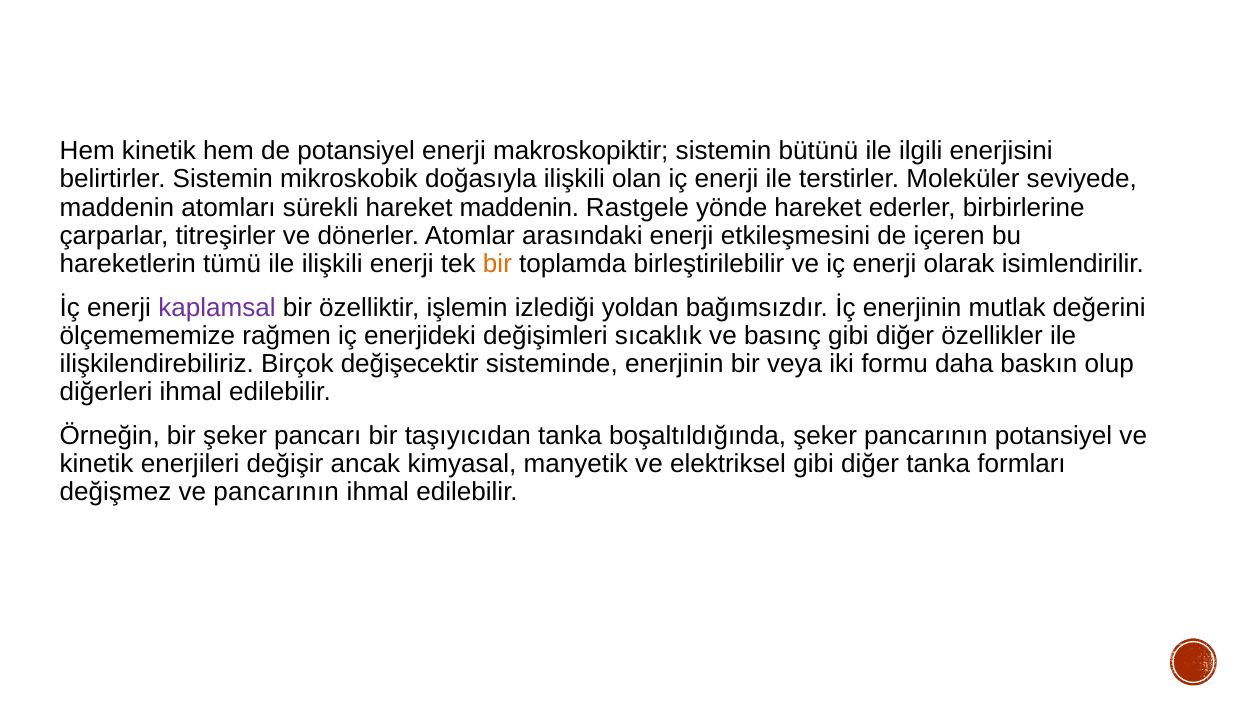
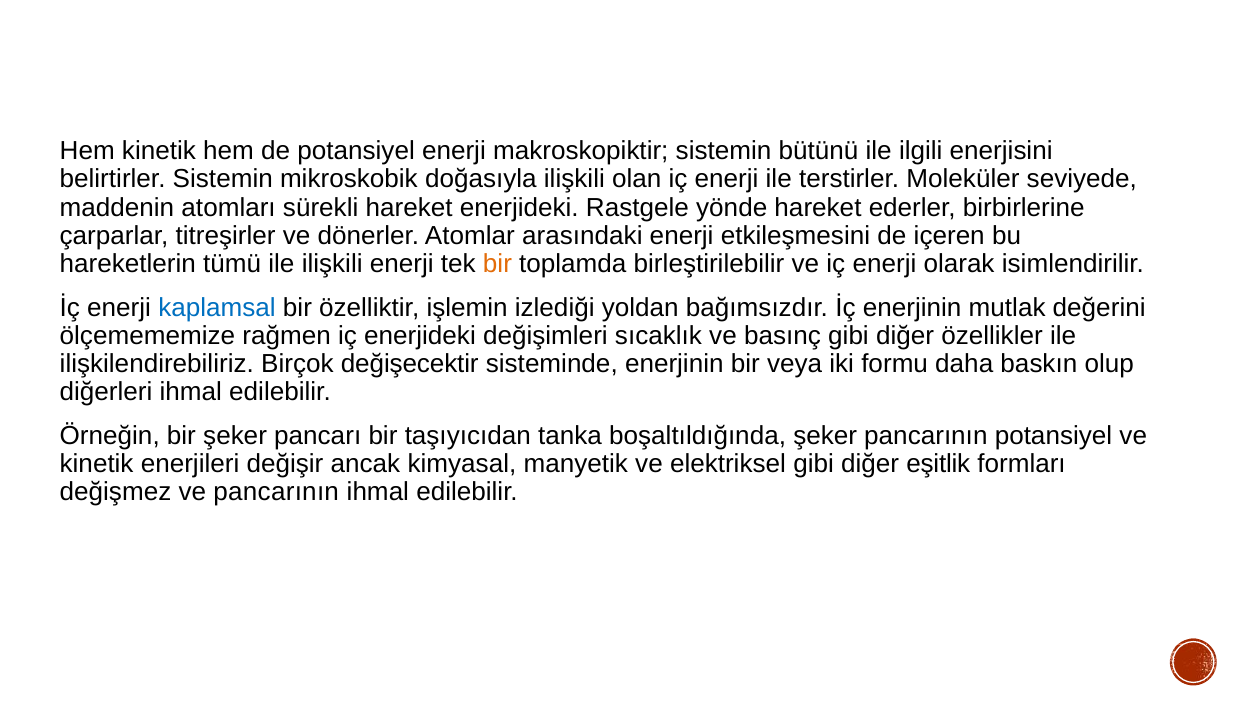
hareket maddenin: maddenin -> enerjideki (519, 208)
kaplamsal colour: purple -> blue (217, 308)
diğer tanka: tanka -> eşitlik (938, 464)
